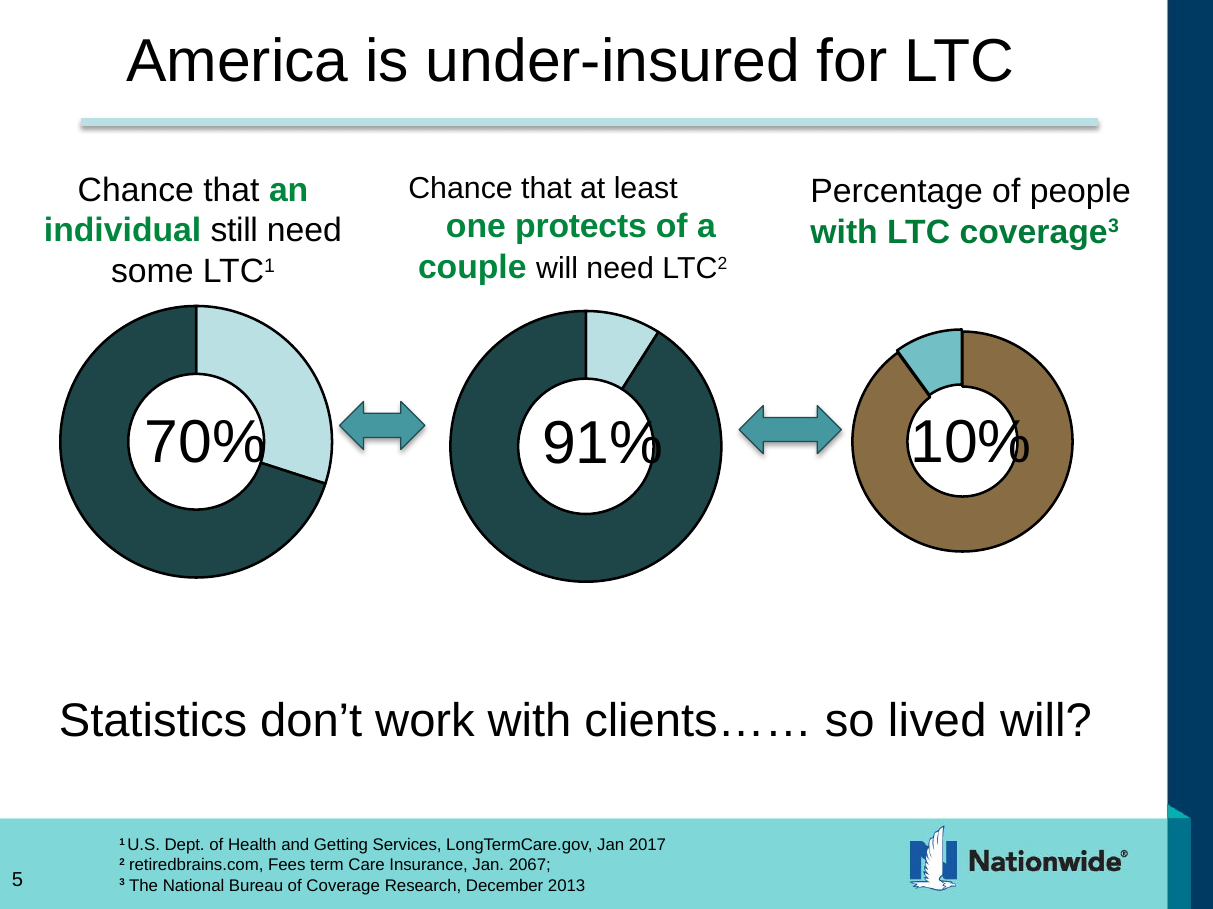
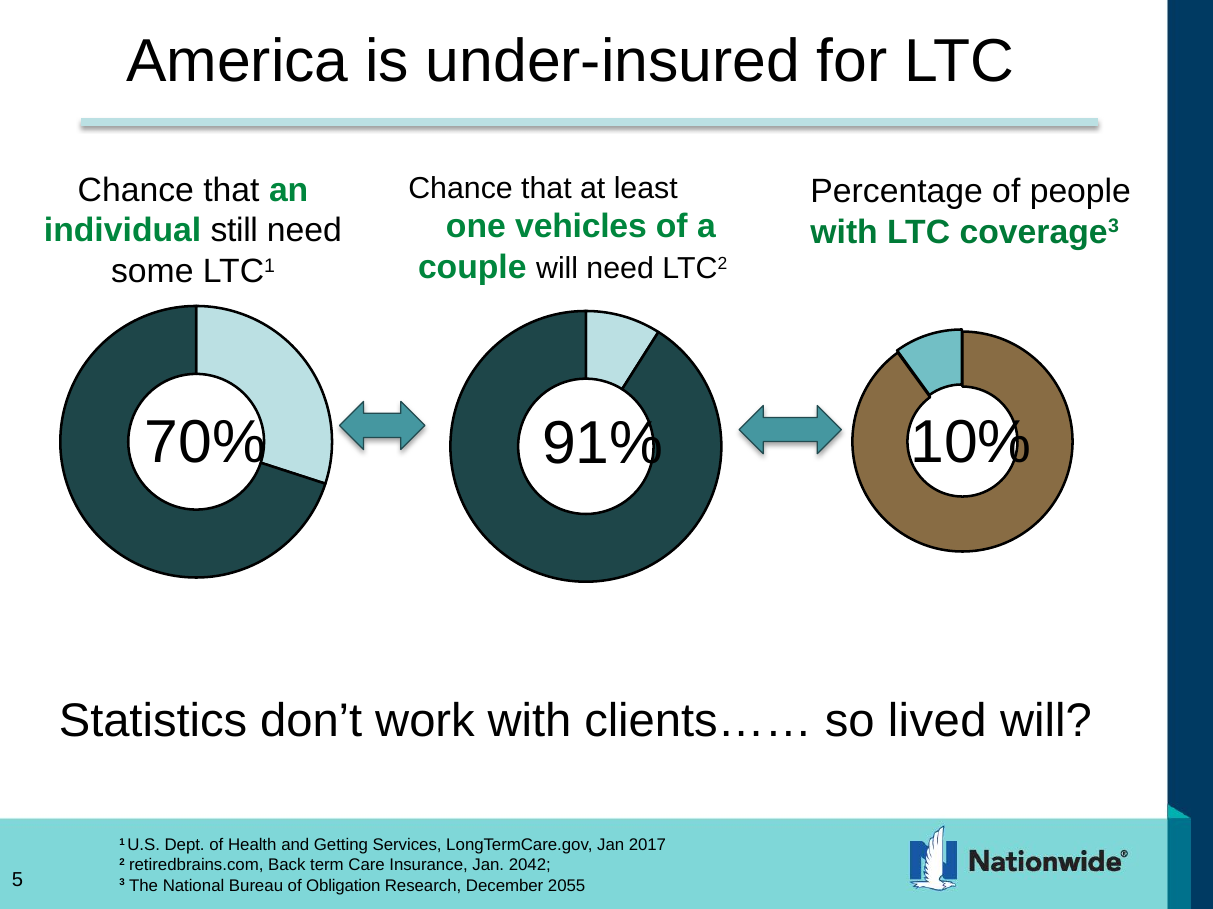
protects: protects -> vehicles (581, 227)
Fees: Fees -> Back (287, 866)
2067: 2067 -> 2042 (530, 866)
Coverage: Coverage -> Obligation (343, 886)
2013: 2013 -> 2055 (567, 886)
